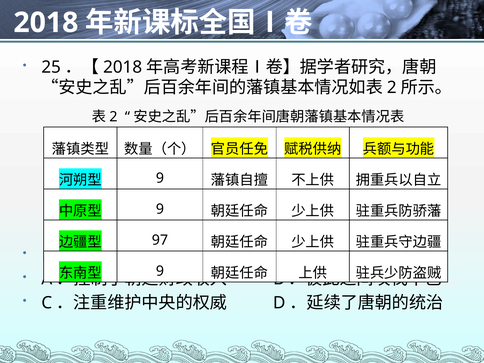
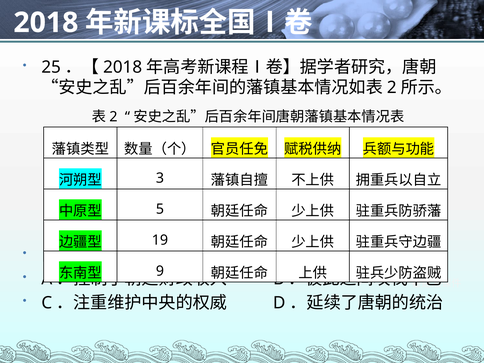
9: 9 -> 3 (160, 178)
9: 9 -> 5 (160, 209)
97: 97 -> 19 (160, 240)
